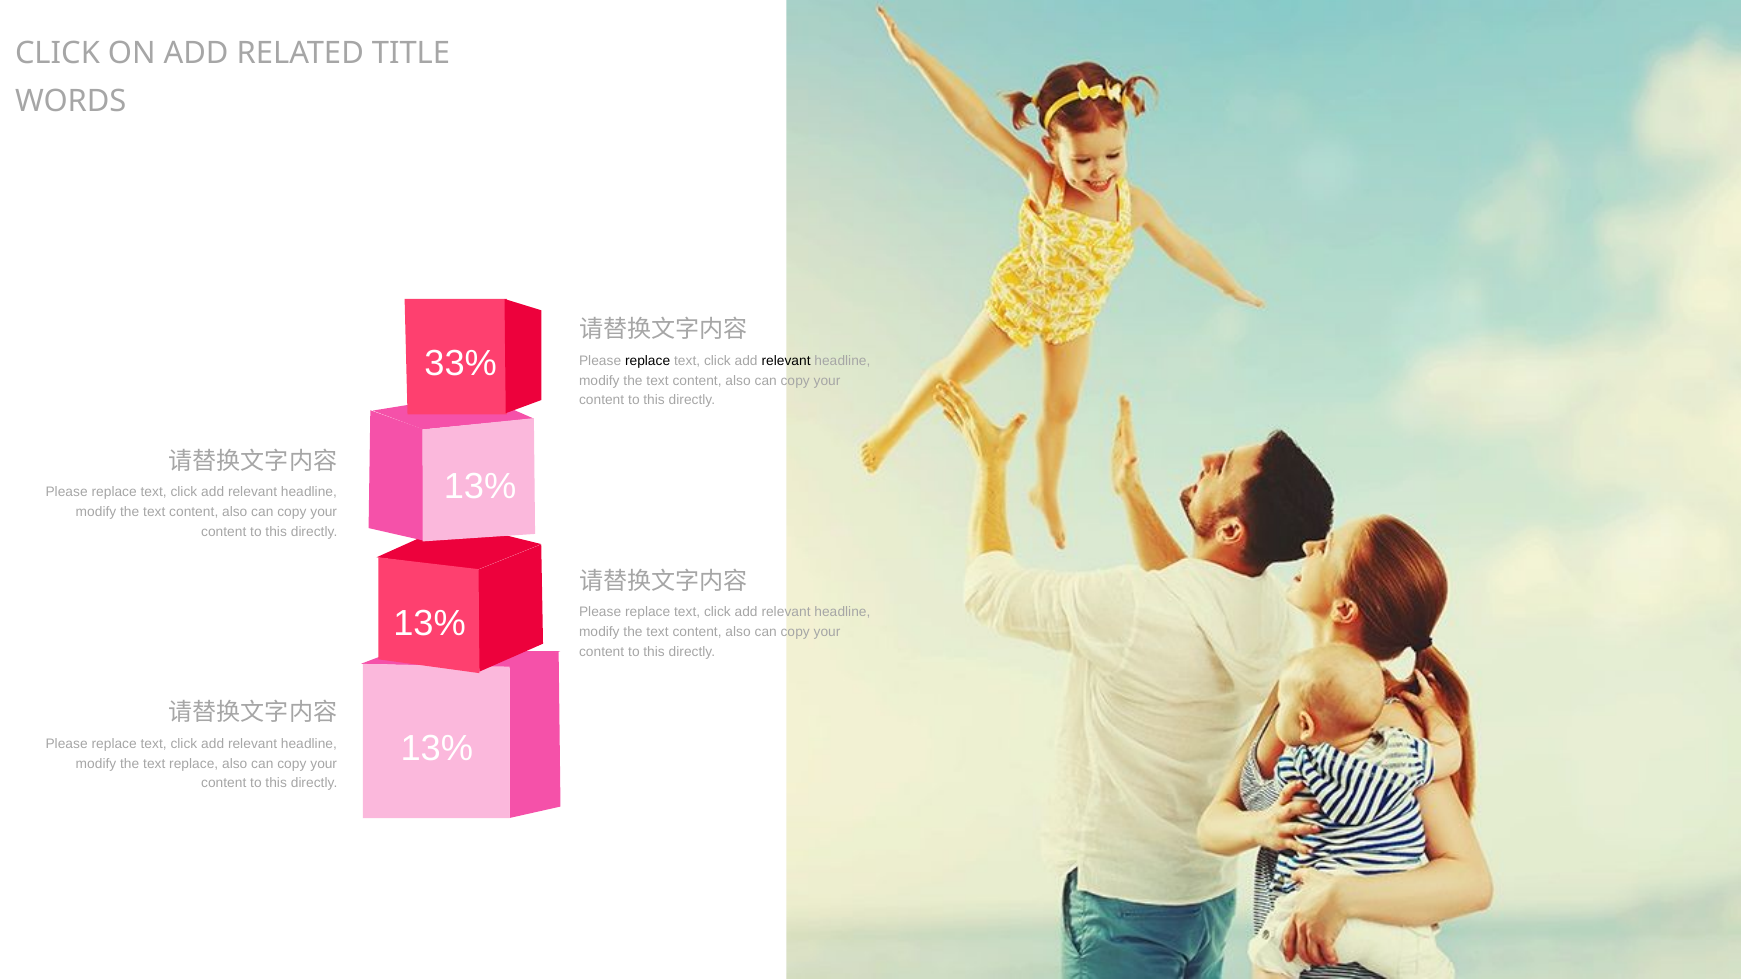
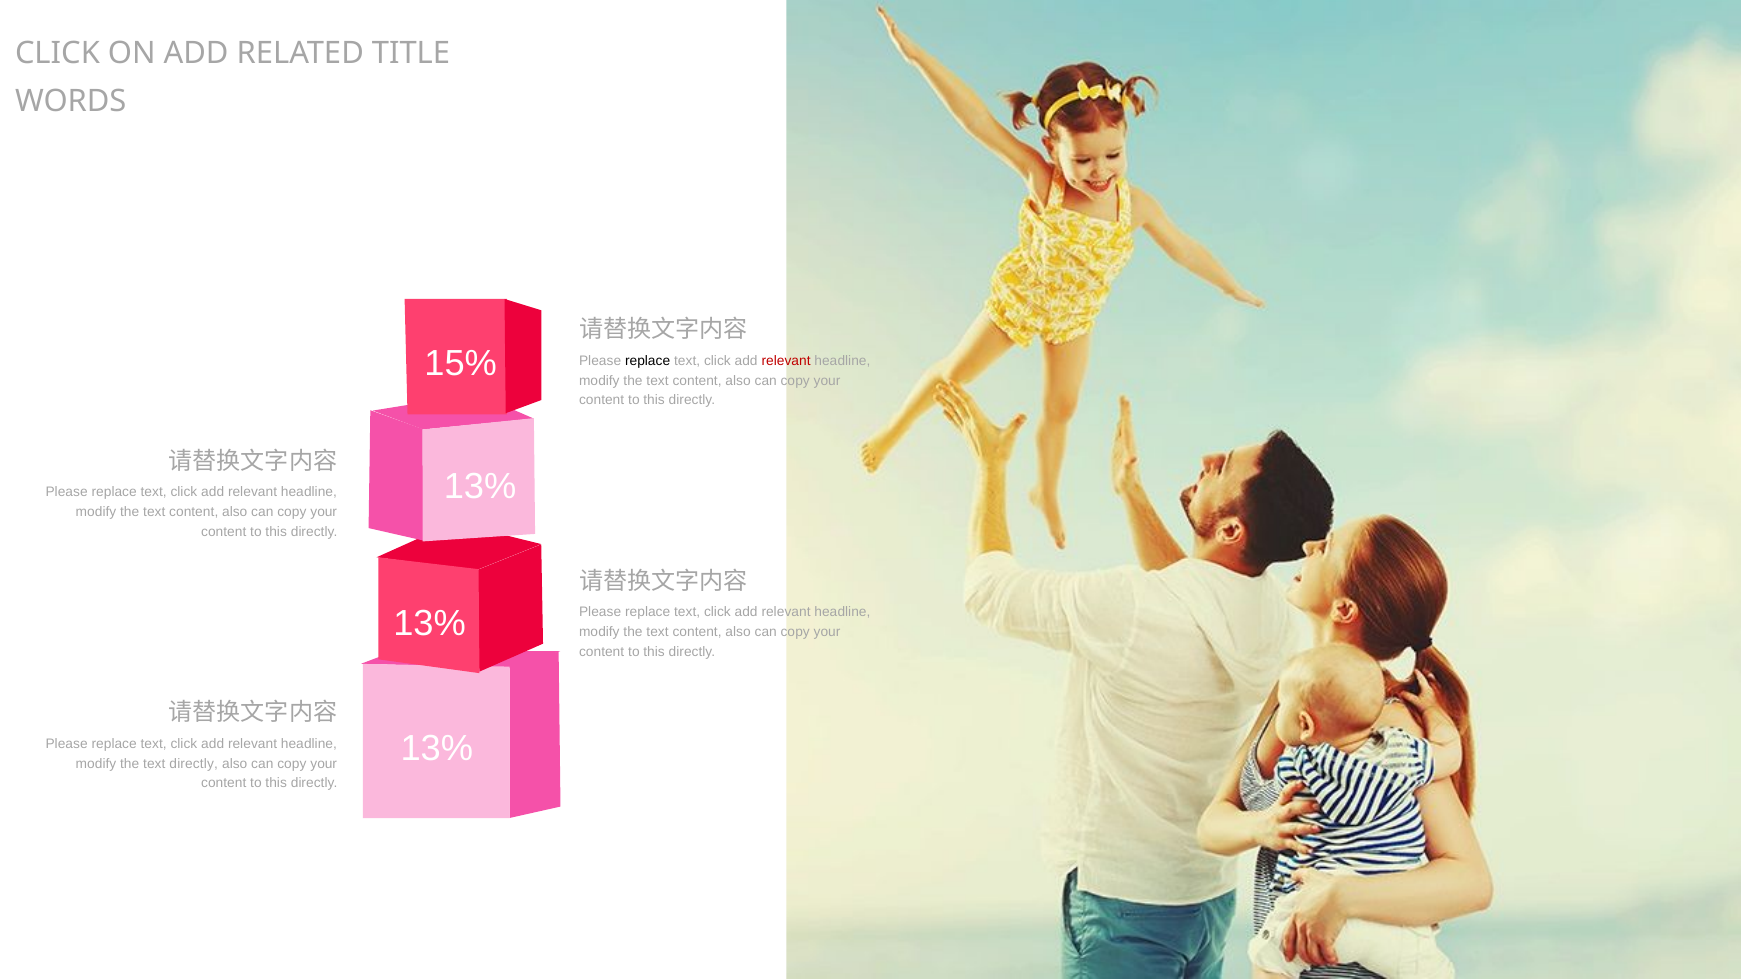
33%: 33% -> 15% (461, 364)
relevant colour: black -> red (786, 361)
text replace: replace -> directly (194, 764)
